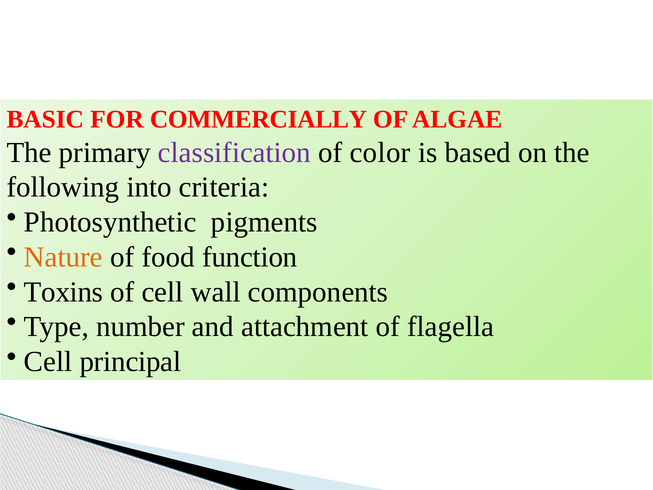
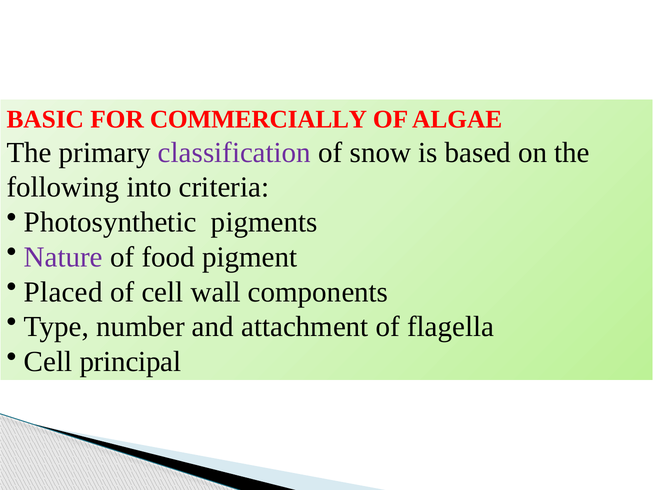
color: color -> snow (380, 152)
Nature colour: orange -> purple (63, 257)
function: function -> pigment (250, 257)
Toxins: Toxins -> Placed (63, 292)
